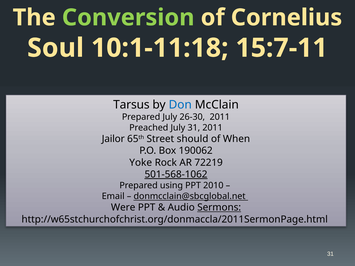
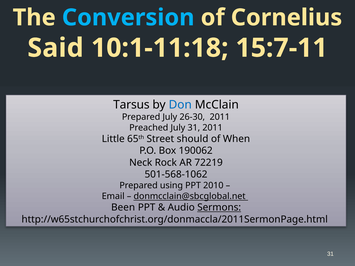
Conversion colour: light green -> light blue (128, 18)
Soul: Soul -> Said (55, 48)
Jailor: Jailor -> Little (113, 139)
Yoke: Yoke -> Neck (141, 163)
501-568-1062 underline: present -> none (176, 175)
Were: Were -> Been (123, 208)
